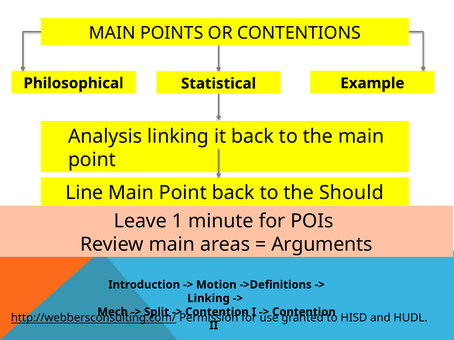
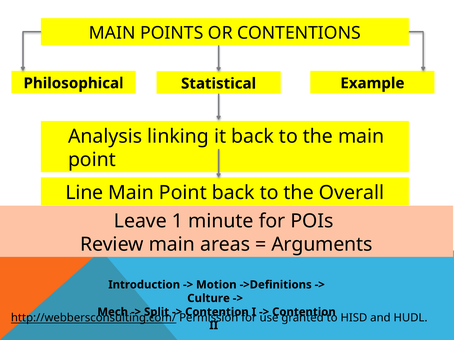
Should: Should -> Overall (352, 193)
Linking: Linking -> Culture (209, 299)
